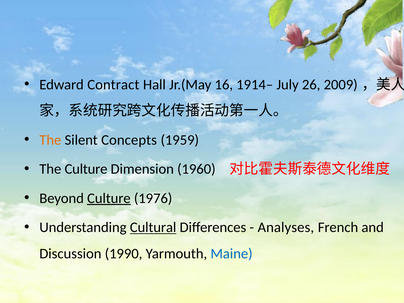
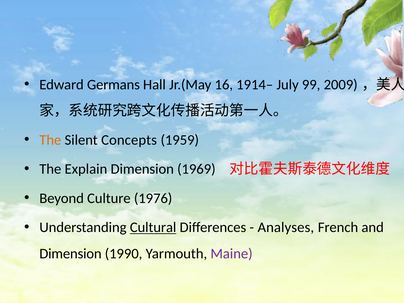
Contract: Contract -> Germans (113, 85)
26: 26 -> 99 (311, 85)
The Culture: Culture -> Explain (86, 169)
1960: 1960 -> 1969 (196, 169)
Culture underline: present -> none (109, 198)
Discussion: Discussion -> Dimension (70, 254)
Maine colour: blue -> purple (232, 254)
